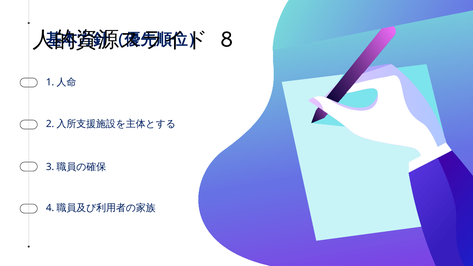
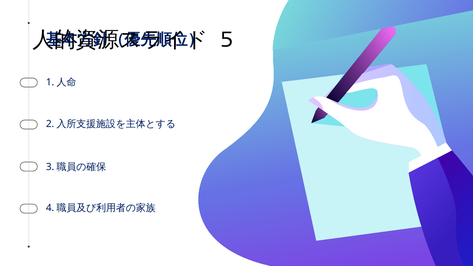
8: 8 -> 5 (227, 40)
